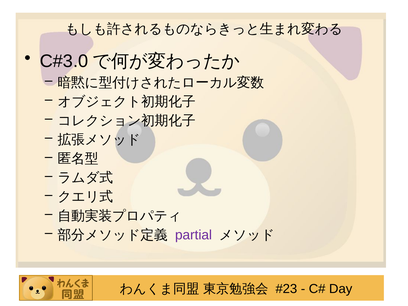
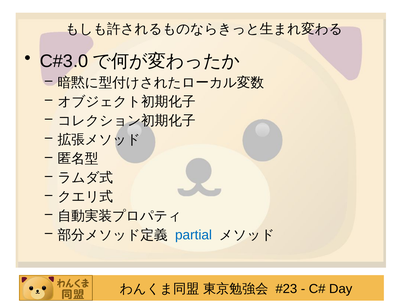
partial colour: purple -> blue (194, 235)
